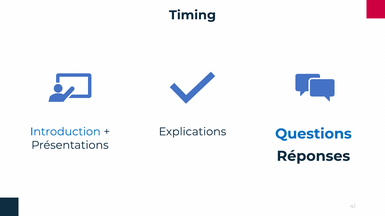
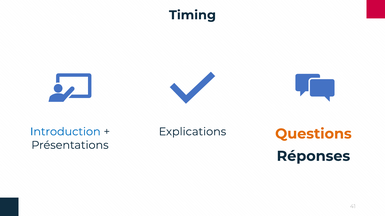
Questions colour: blue -> orange (313, 134)
